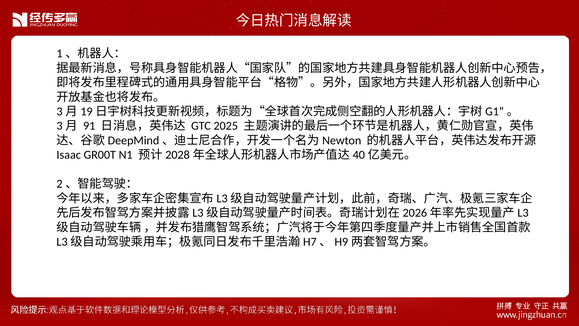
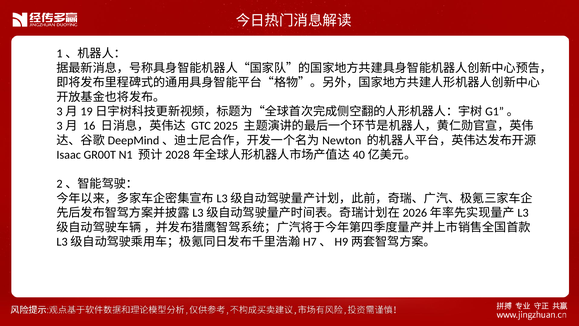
91: 91 -> 16 (89, 126)
